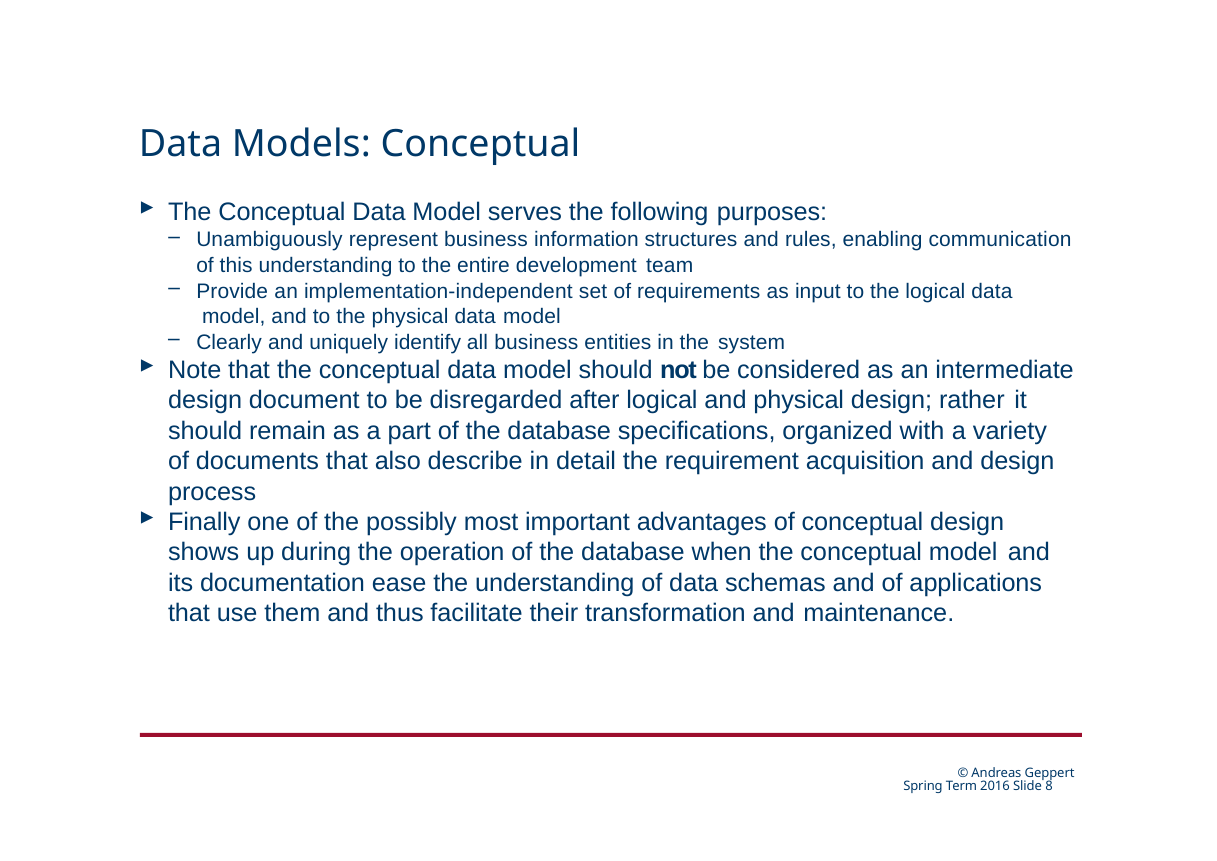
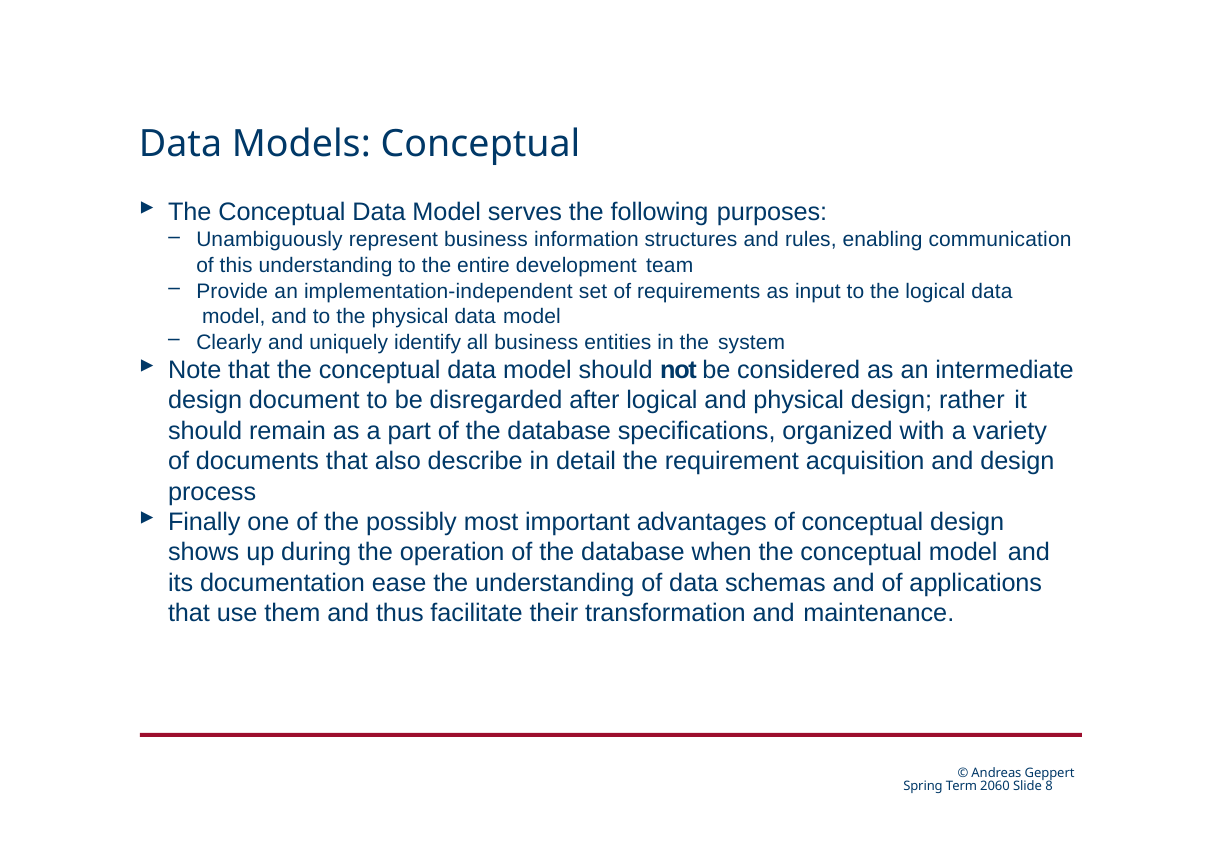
2016: 2016 -> 2060 (995, 786)
